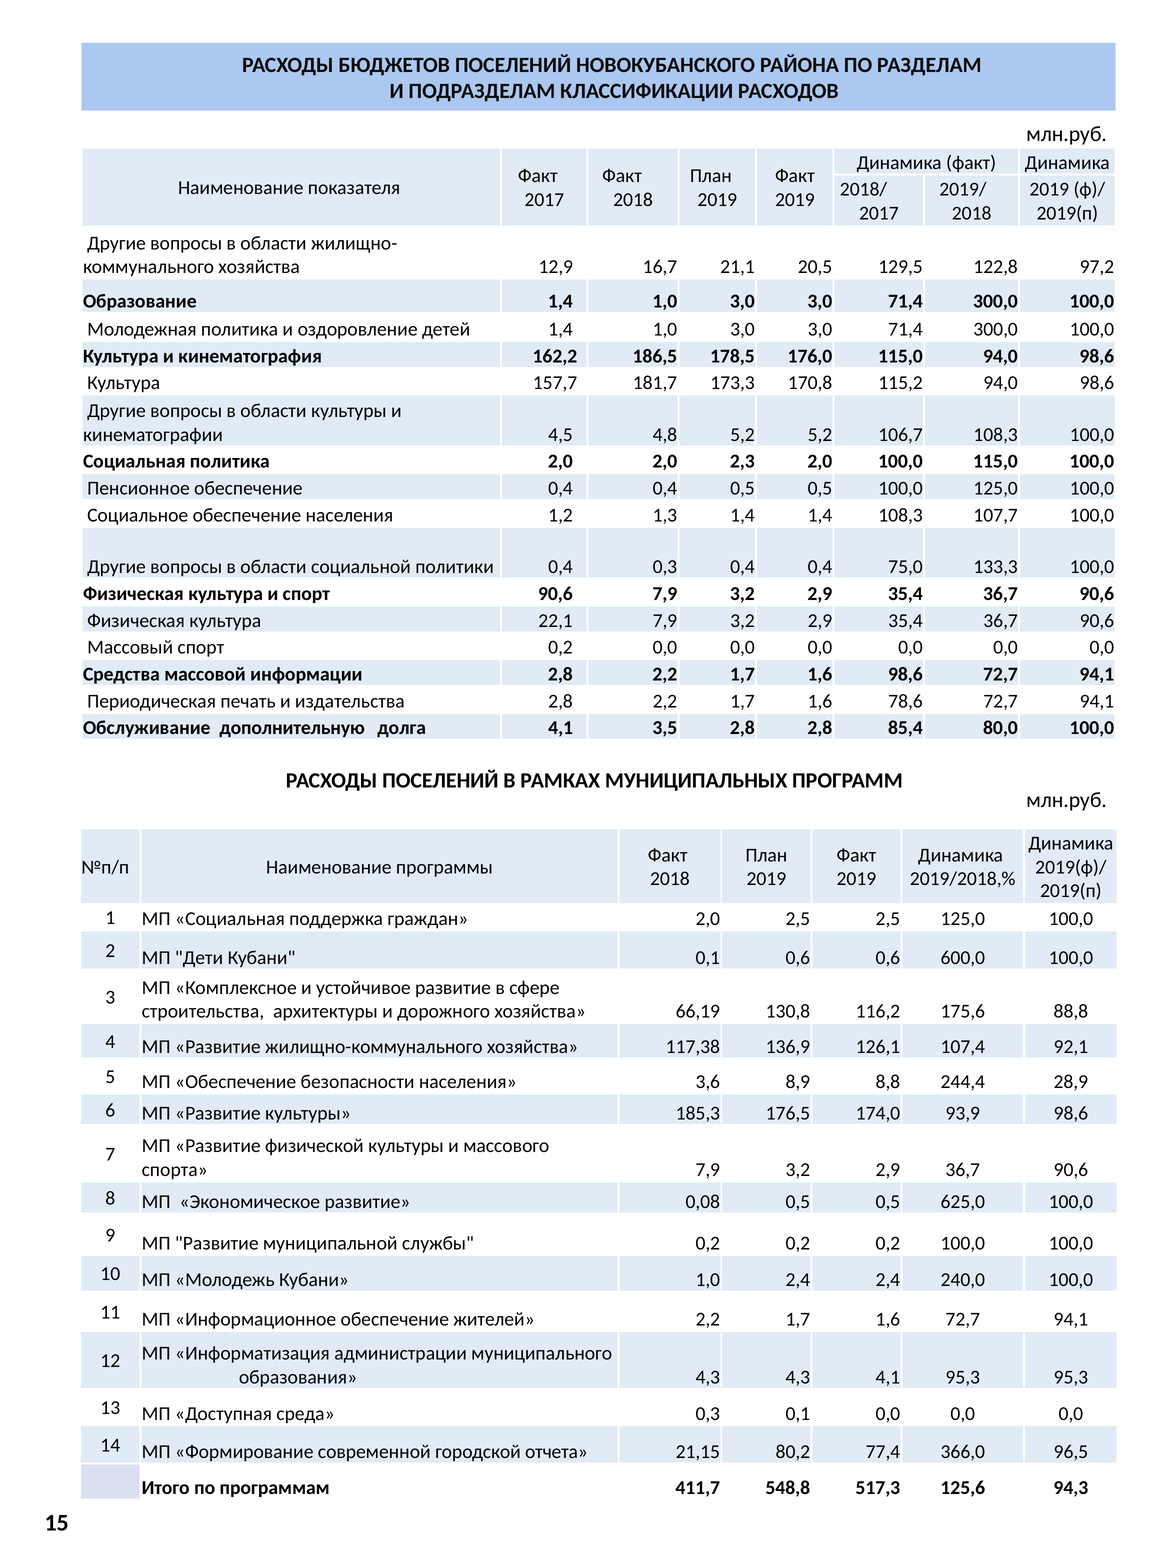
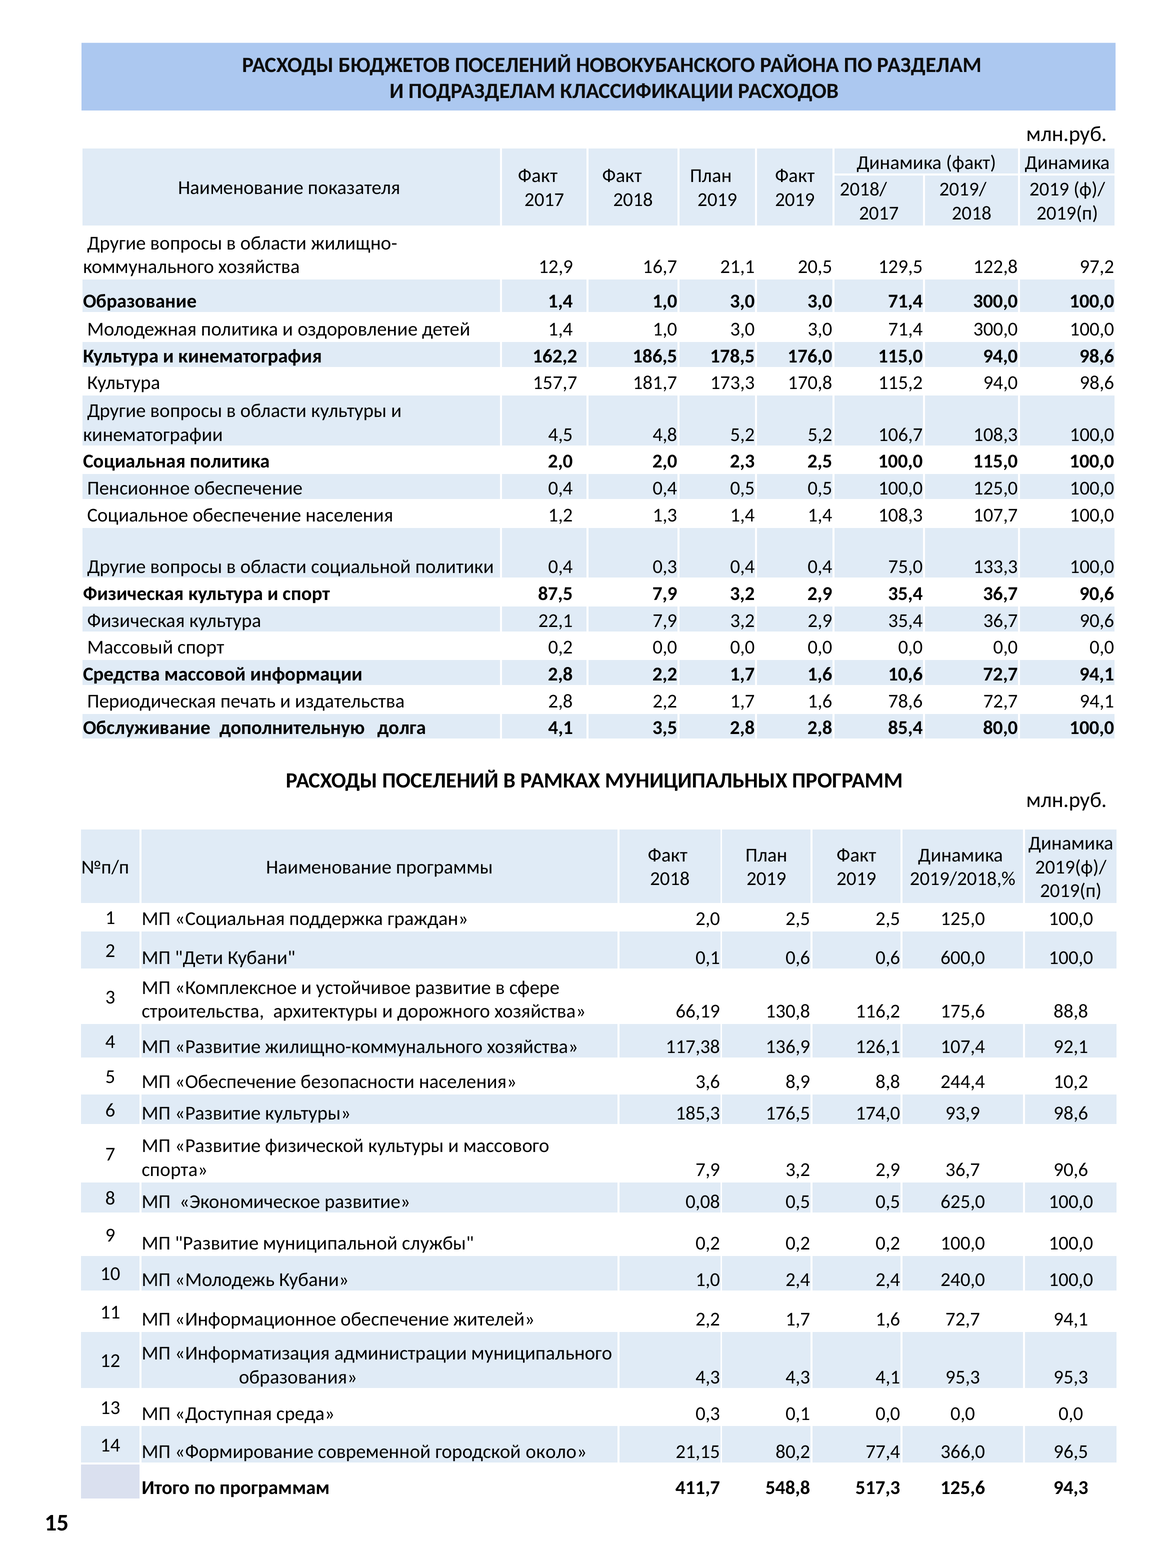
2,3 2,0: 2,0 -> 2,5 (820, 462)
спорт 90,6: 90,6 -> 87,5 (555, 594)
1,6 98,6: 98,6 -> 10,6 (905, 675)
28,9: 28,9 -> 10,2 (1071, 1082)
отчета: отчета -> около (556, 1452)
